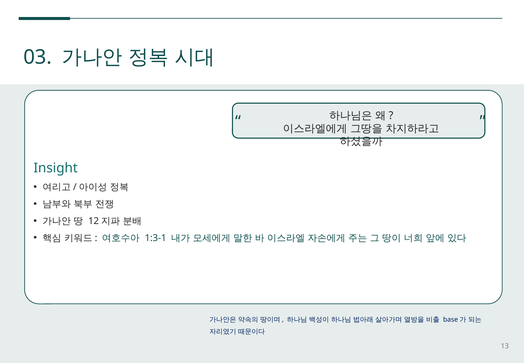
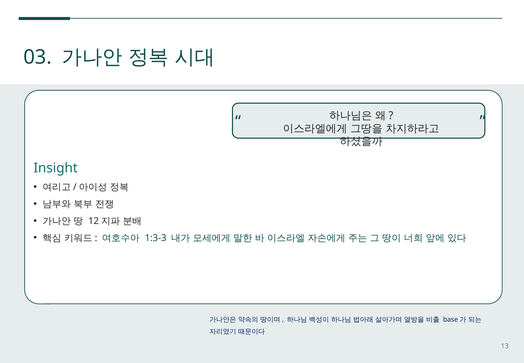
1:3-1: 1:3-1 -> 1:3-3 (156, 238)
